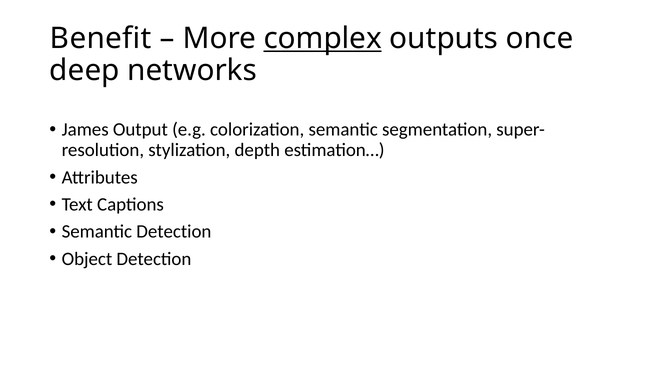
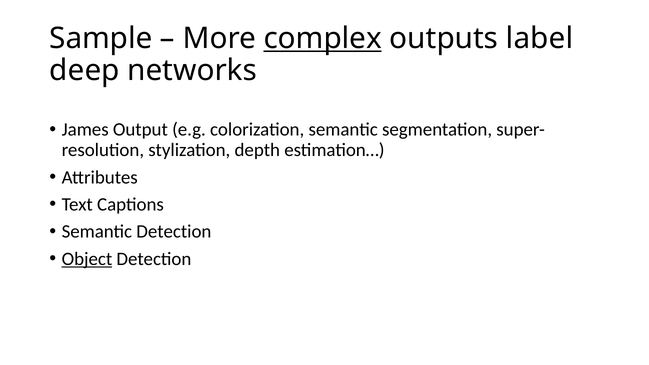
Benefit: Benefit -> Sample (101, 38)
once: once -> label (540, 38)
Object underline: none -> present (87, 259)
